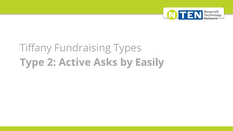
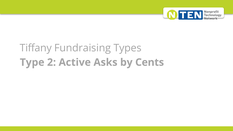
Easily: Easily -> Cents (150, 62)
